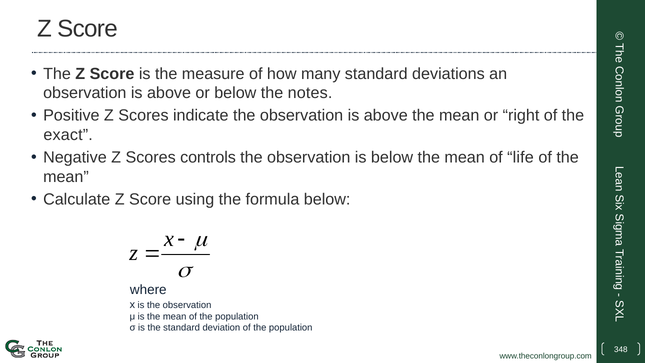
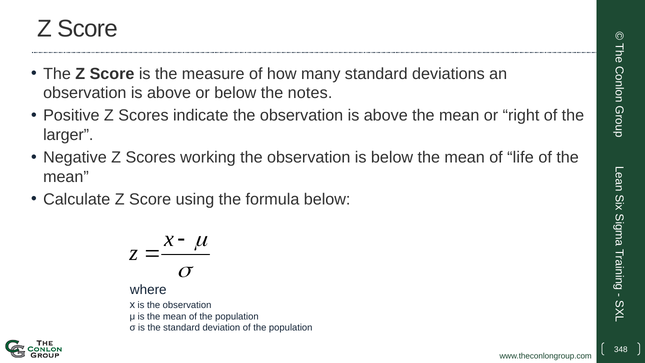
exact: exact -> larger (68, 135)
controls: controls -> working (208, 158)
